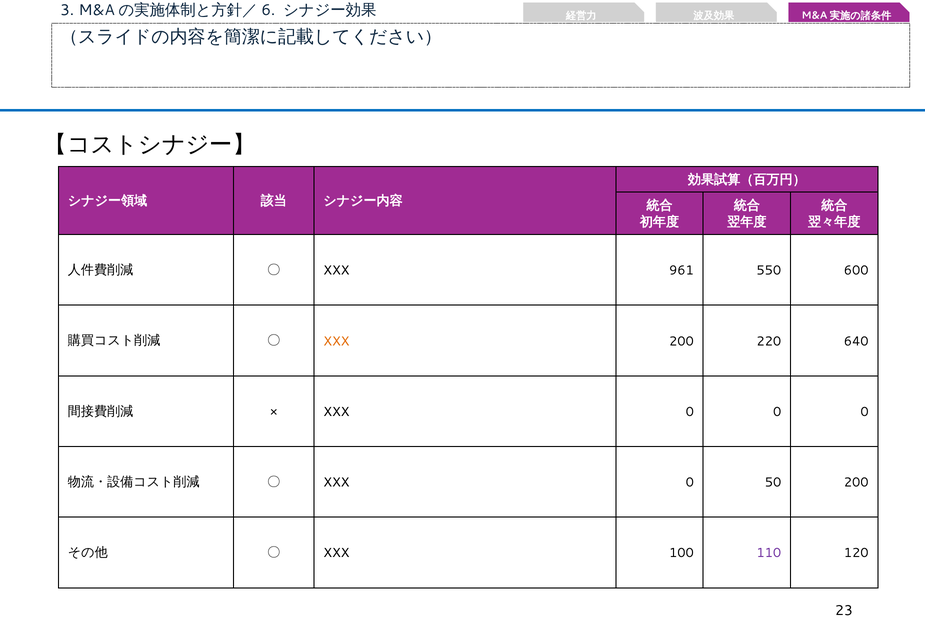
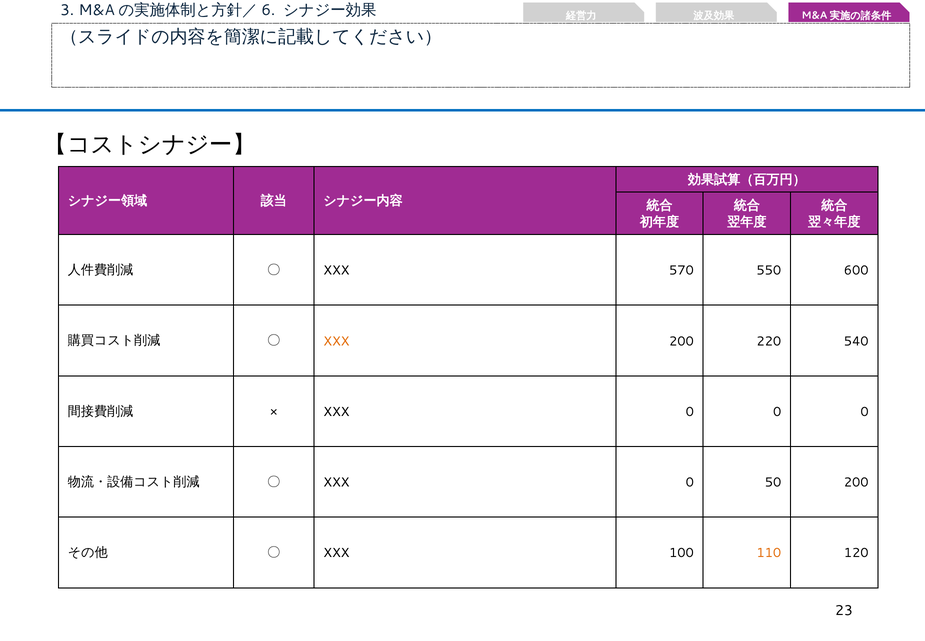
961: 961 -> 570 (681, 270)
640: 640 -> 540 (856, 341)
110 colour: purple -> orange (769, 553)
